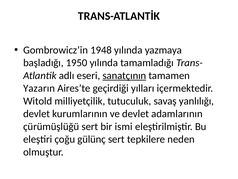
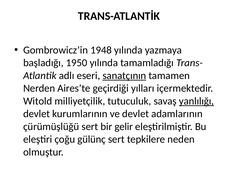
Yazarın: Yazarın -> Nerden (39, 88)
yanlılığı underline: none -> present (196, 101)
ismi: ismi -> gelir (124, 126)
